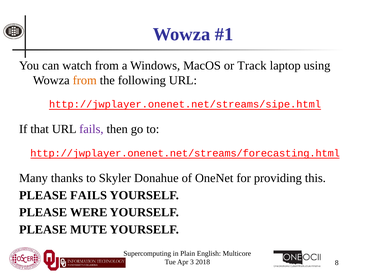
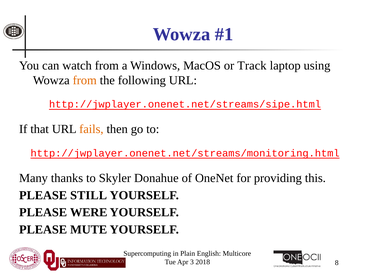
fails colour: purple -> orange (91, 129)
http://jwplayer.onenet.net/streams/forecasting.html: http://jwplayer.onenet.net/streams/forecasting.html -> http://jwplayer.onenet.net/streams/monitoring.html (185, 153)
PLEASE FAILS: FAILS -> STILL (89, 196)
